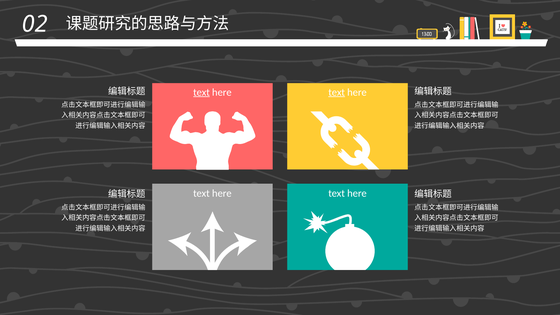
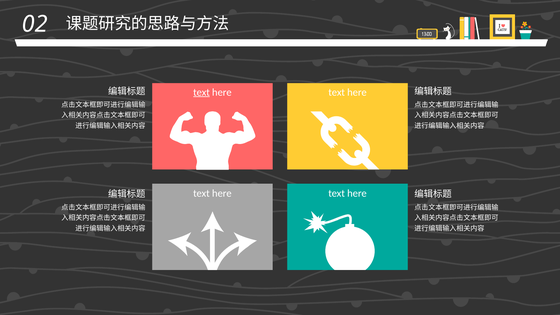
text underline: present -> none (337, 92)
